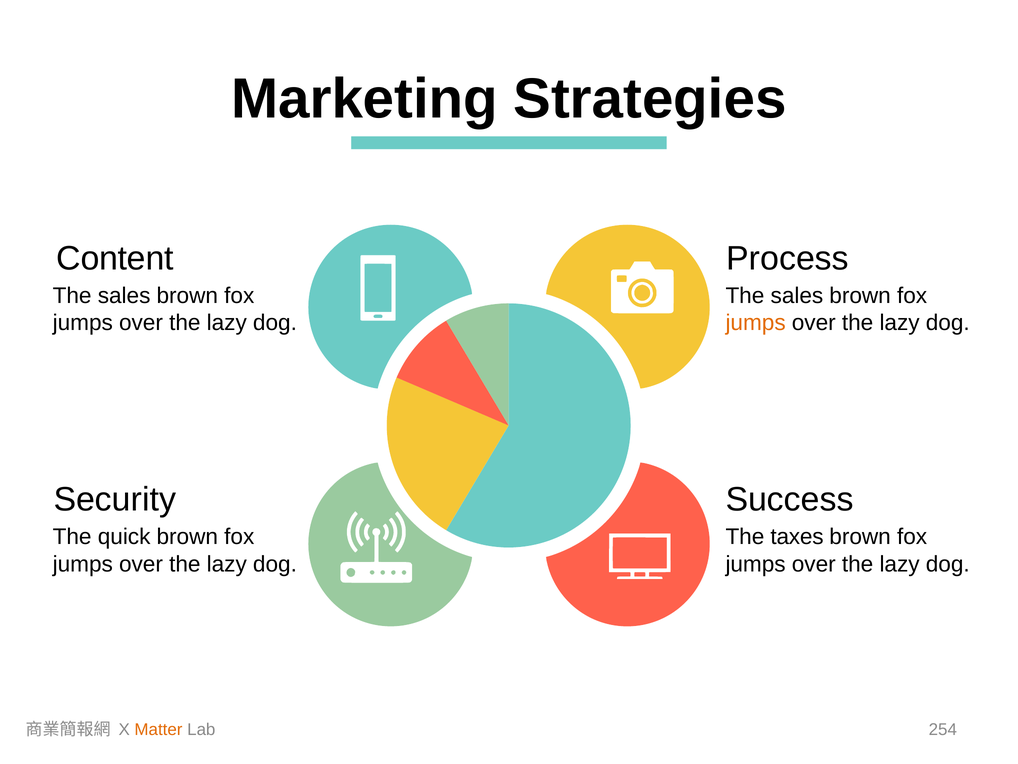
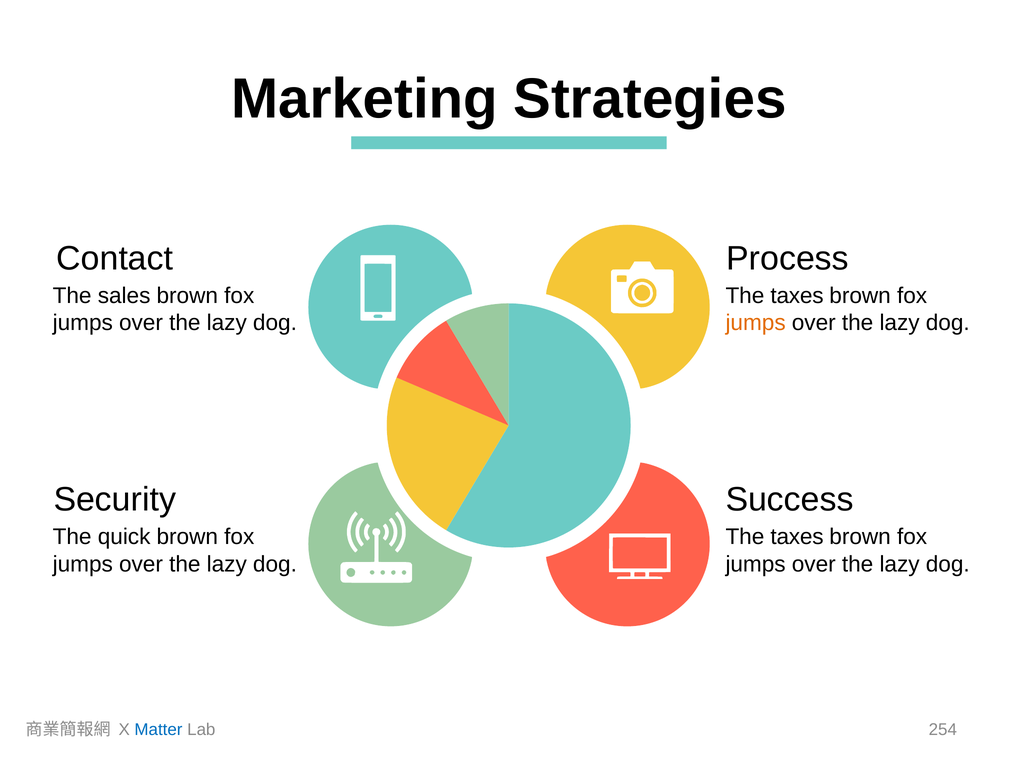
Content: Content -> Contact (115, 258)
sales: sales -> taxes (797, 295)
Matter colour: orange -> blue (158, 729)
